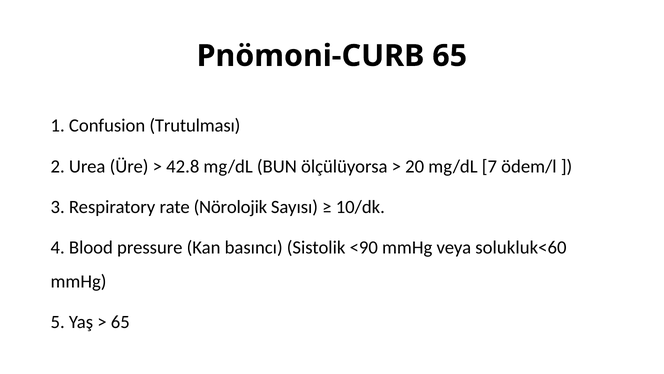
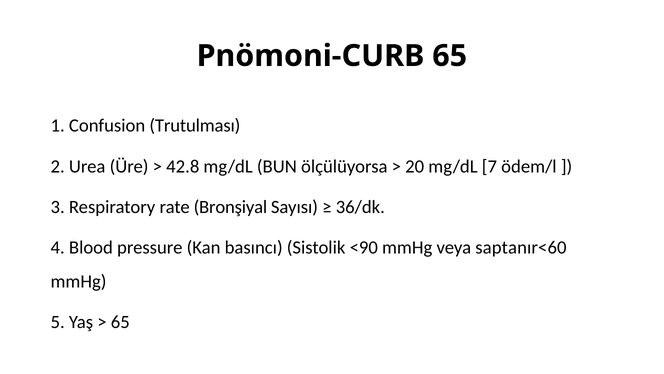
Nörolojik: Nörolojik -> Bronşiyal (230, 207)
10/dk: 10/dk -> 36/dk (360, 207)
solukluk<60: solukluk<60 -> saptanır<60 (521, 247)
